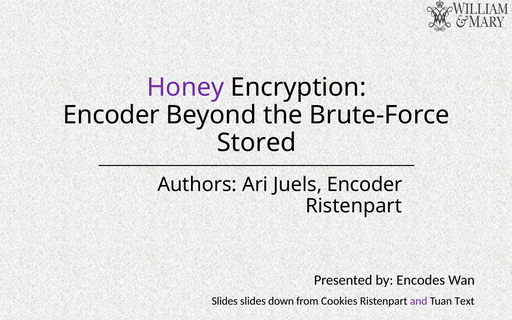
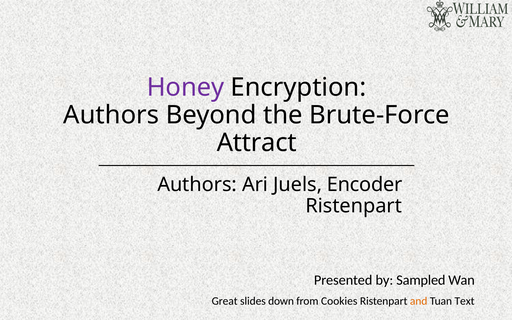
Encoder: Encoder -> Authors (111, 115)
Stored: Stored -> Attract (257, 143)
Encodes: Encodes -> Sampled (421, 280)
Slides: Slides -> Great (225, 301)
and colour: purple -> orange (419, 301)
